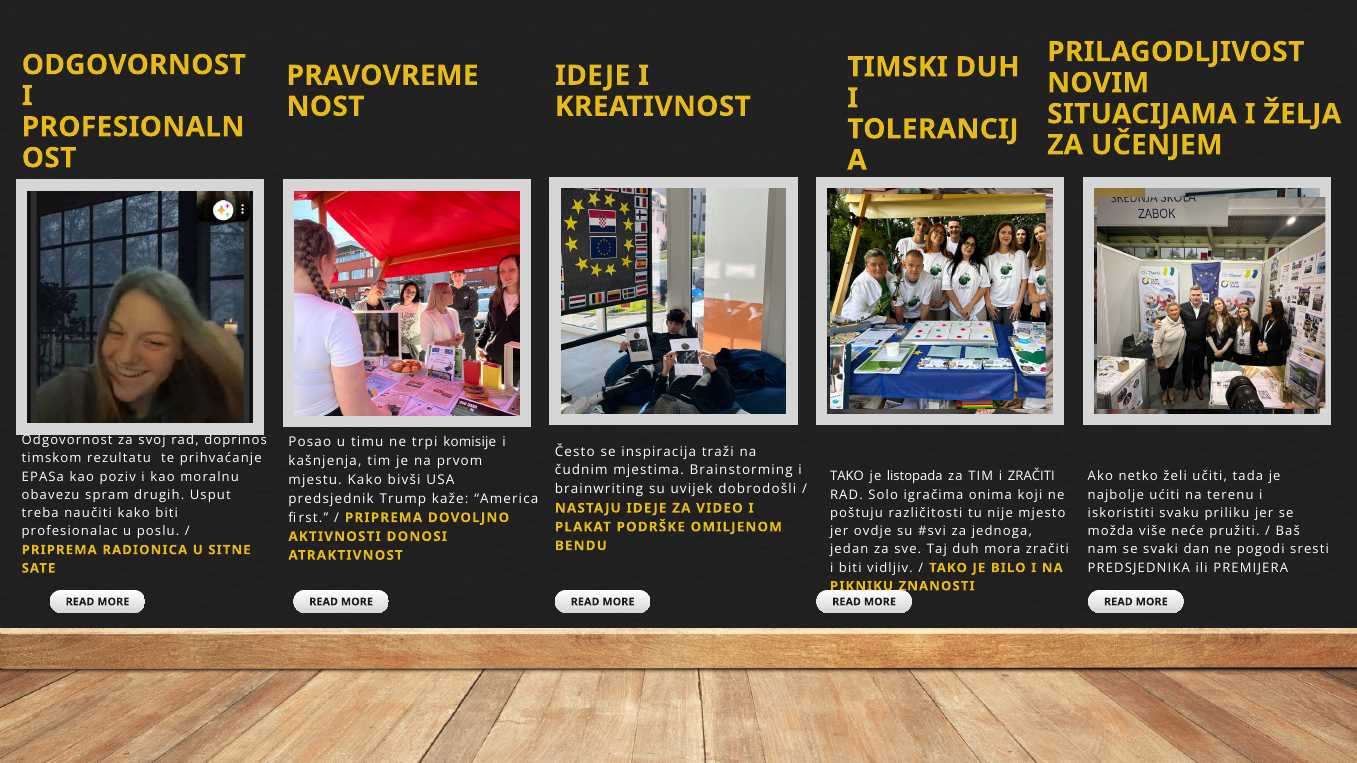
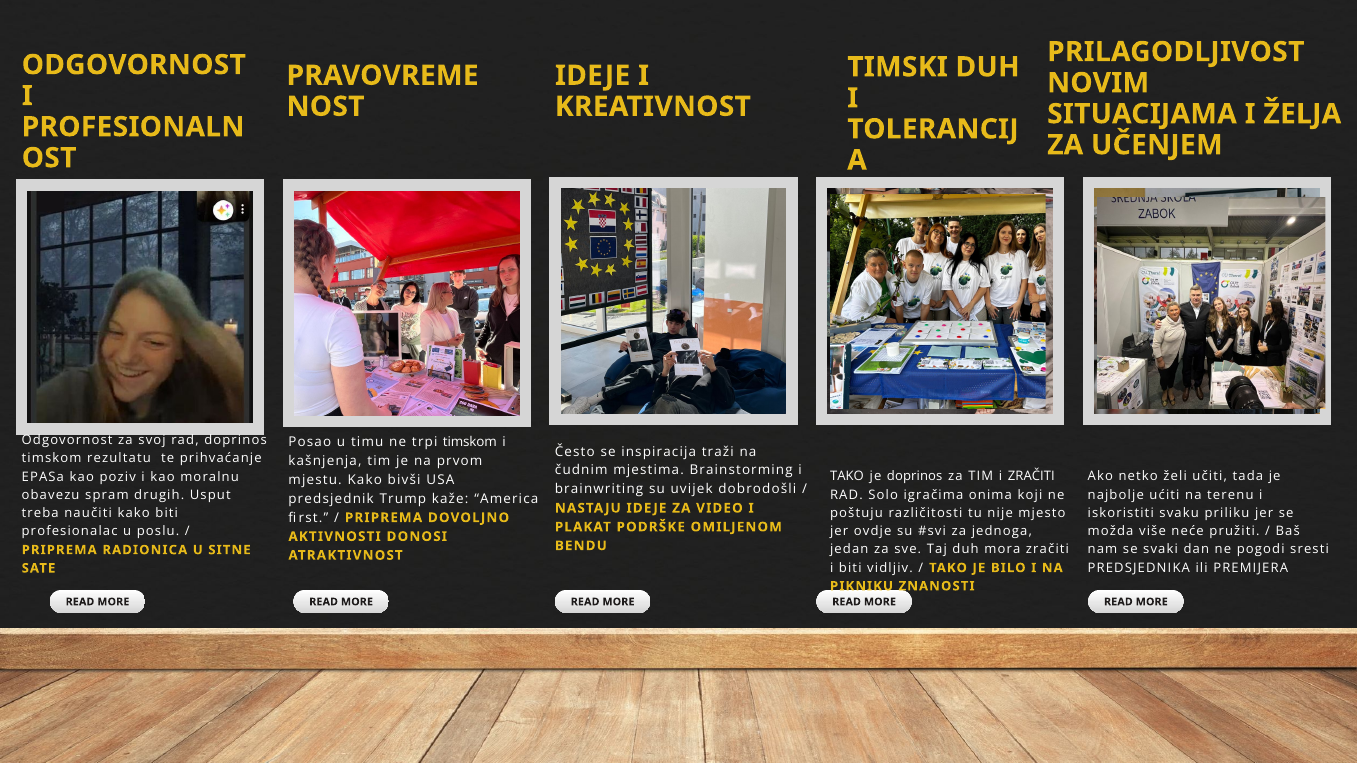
trpi komisije: komisije -> timskom (470, 443)
je listopada: listopada -> doprinos (915, 477)
